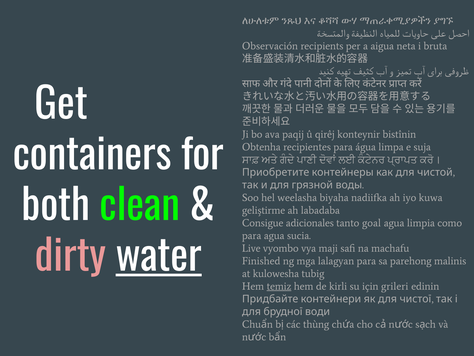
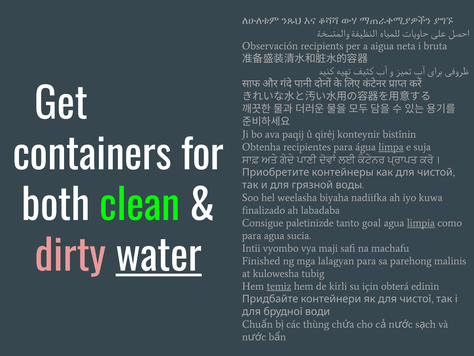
limpa underline: none -> present (391, 147)
geliştirme: geliştirme -> finalizado (264, 210)
adicionales: adicionales -> paletinizde (310, 223)
limpia underline: none -> present (421, 223)
Live: Live -> Intii (251, 248)
grileri: grileri -> obterá (395, 286)
